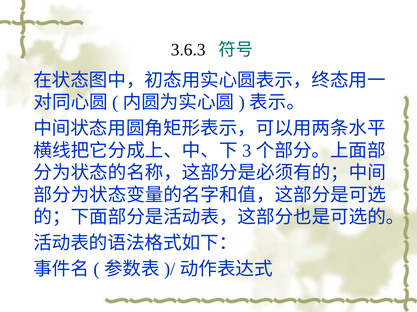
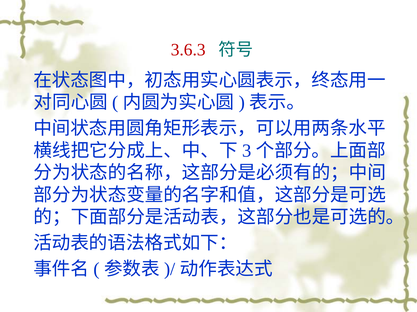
3.6.3 colour: black -> red (188, 50)
